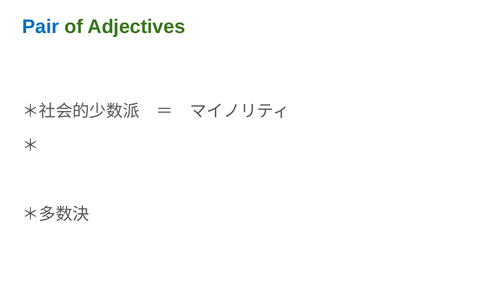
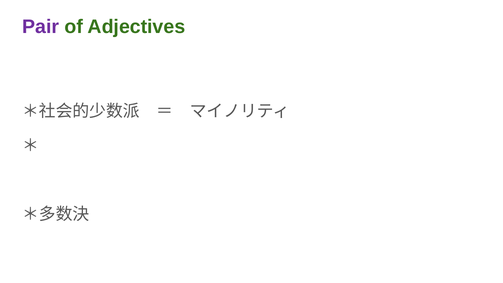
Pair colour: blue -> purple (41, 27)
